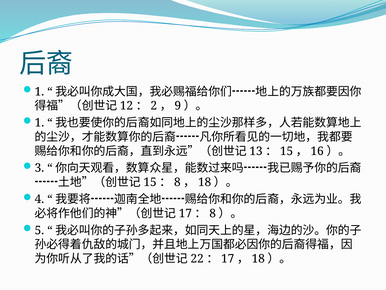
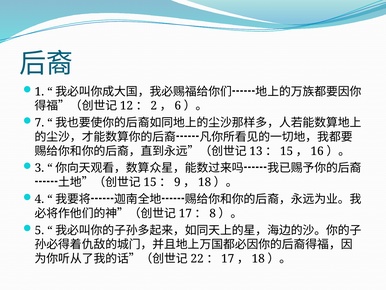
9: 9 -> 6 (178, 106)
1: 1 -> 7 (39, 123)
8: 8 -> 9 (177, 182)
